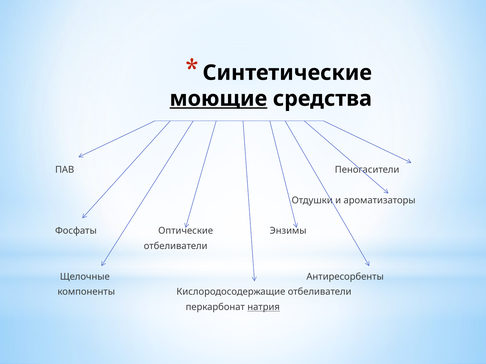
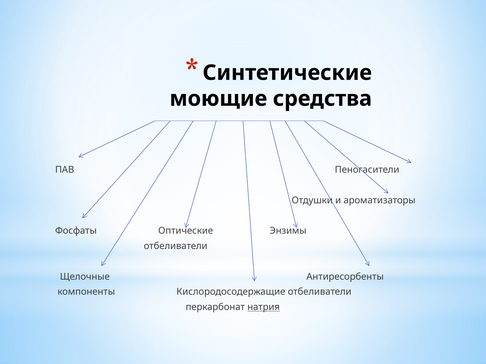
моющие underline: present -> none (218, 99)
